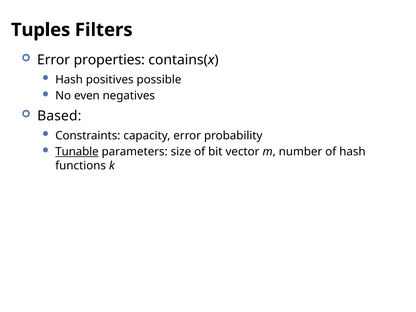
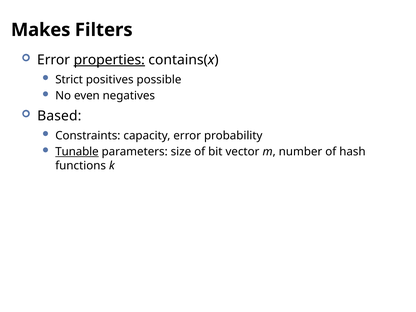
Tuples: Tuples -> Makes (41, 30)
properties underline: none -> present (109, 60)
Hash: Hash -> Strict (69, 80)
